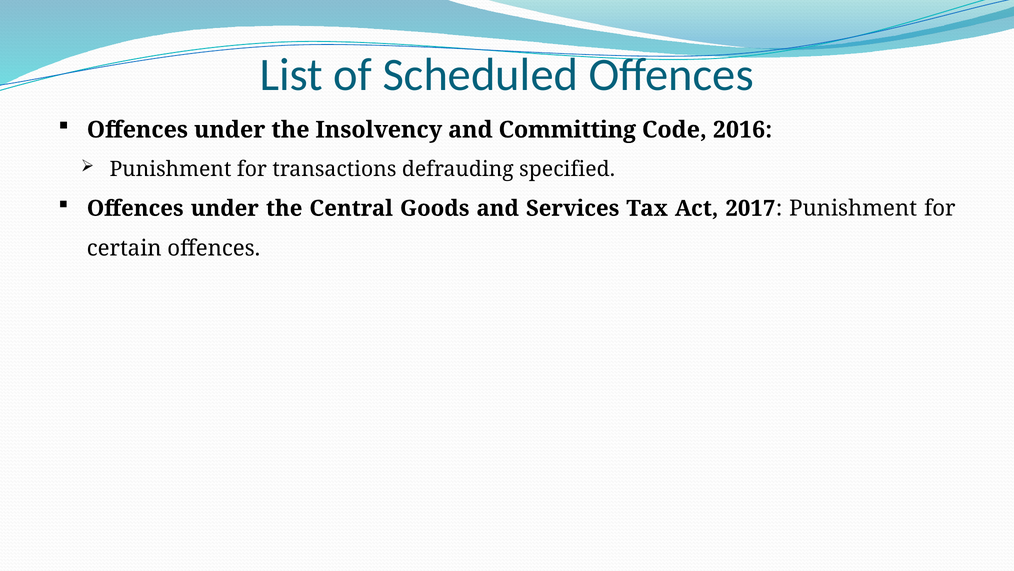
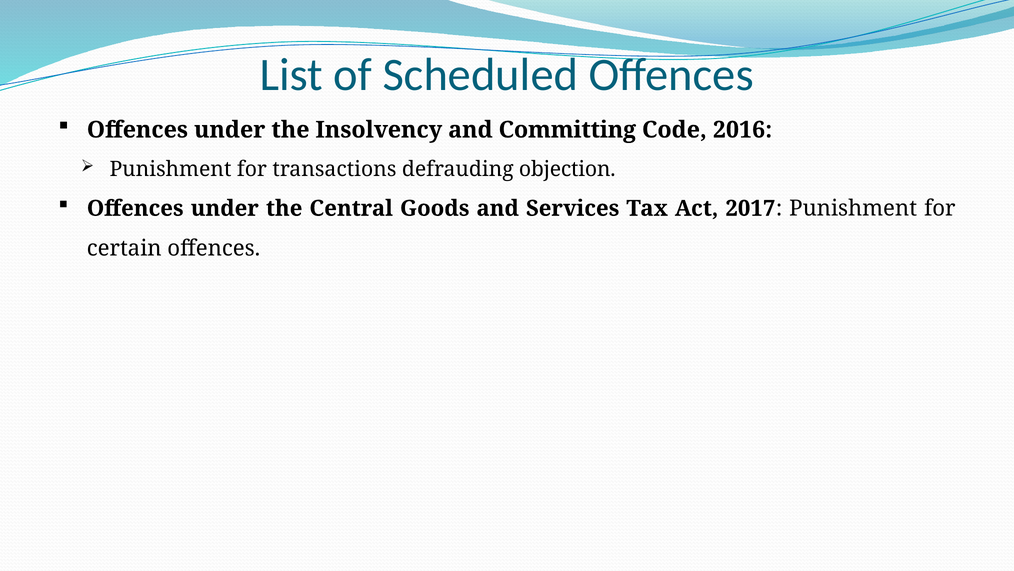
specified: specified -> objection (567, 169)
